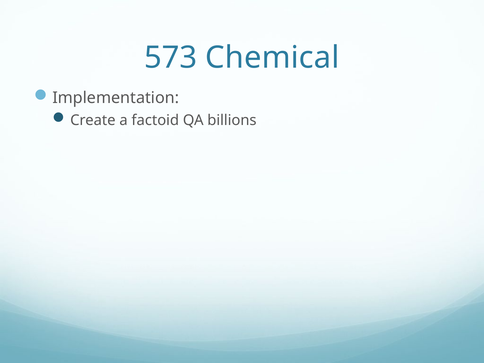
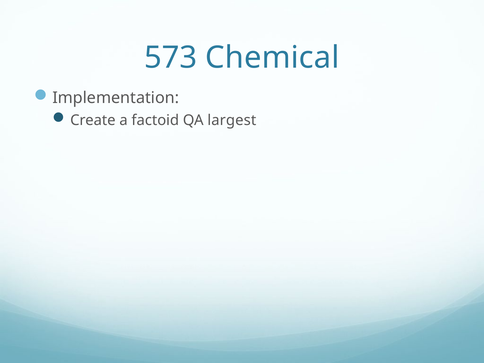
billions: billions -> largest (232, 120)
